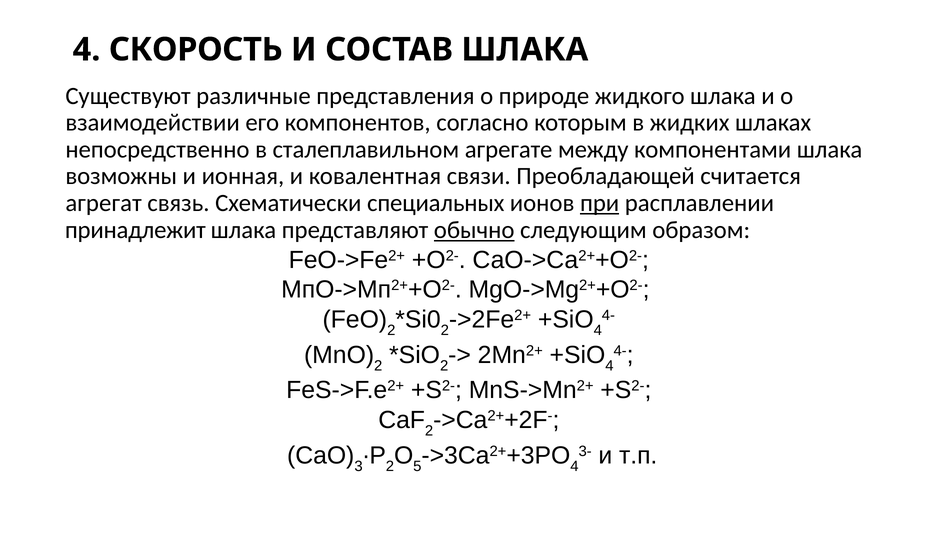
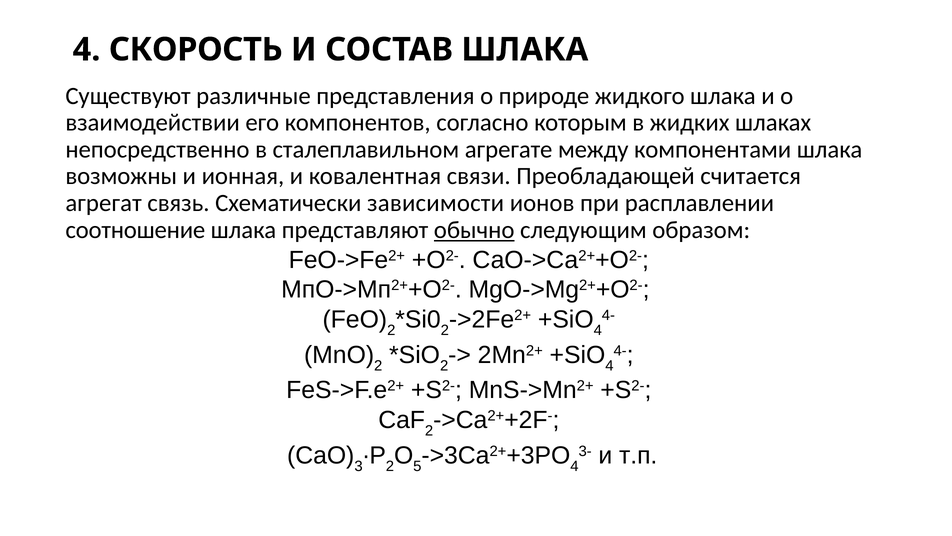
специальных: специальных -> зависимости (436, 203)
при underline: present -> none (600, 203)
принадлежит: принадлежит -> соотношение (135, 230)
